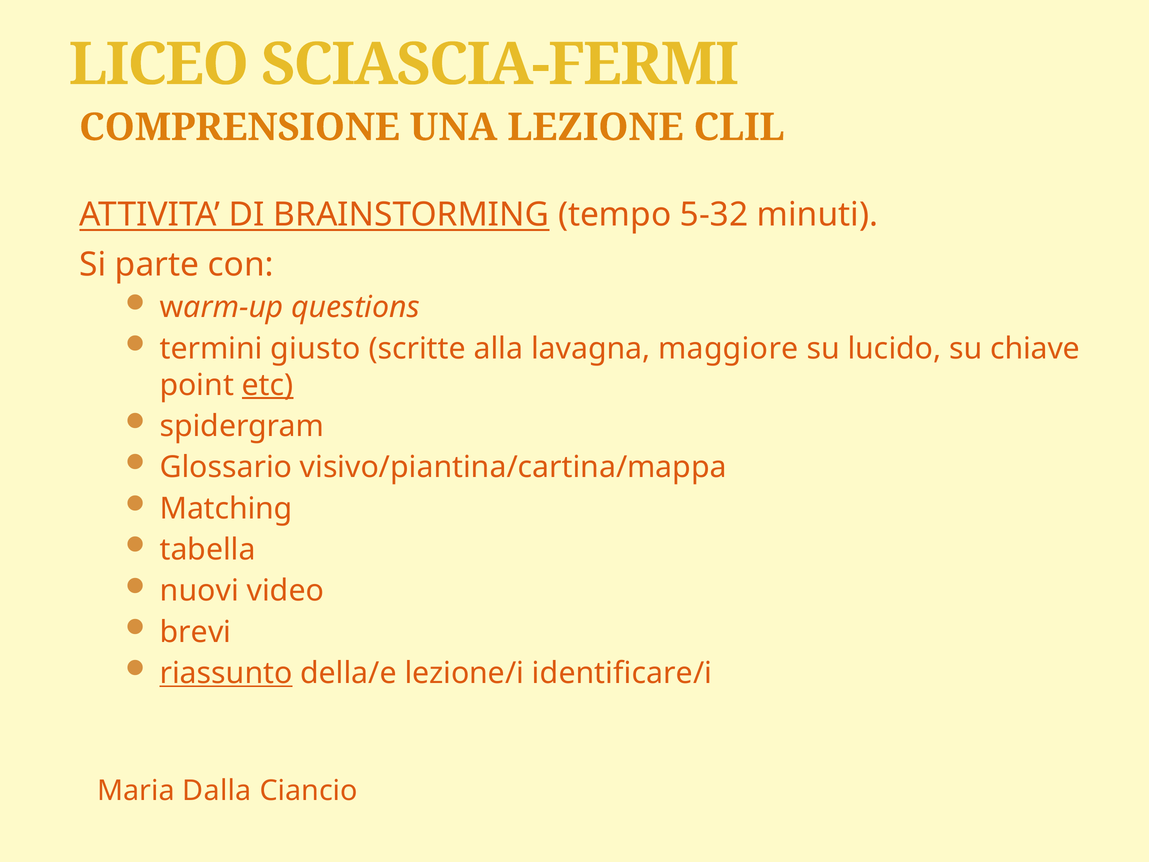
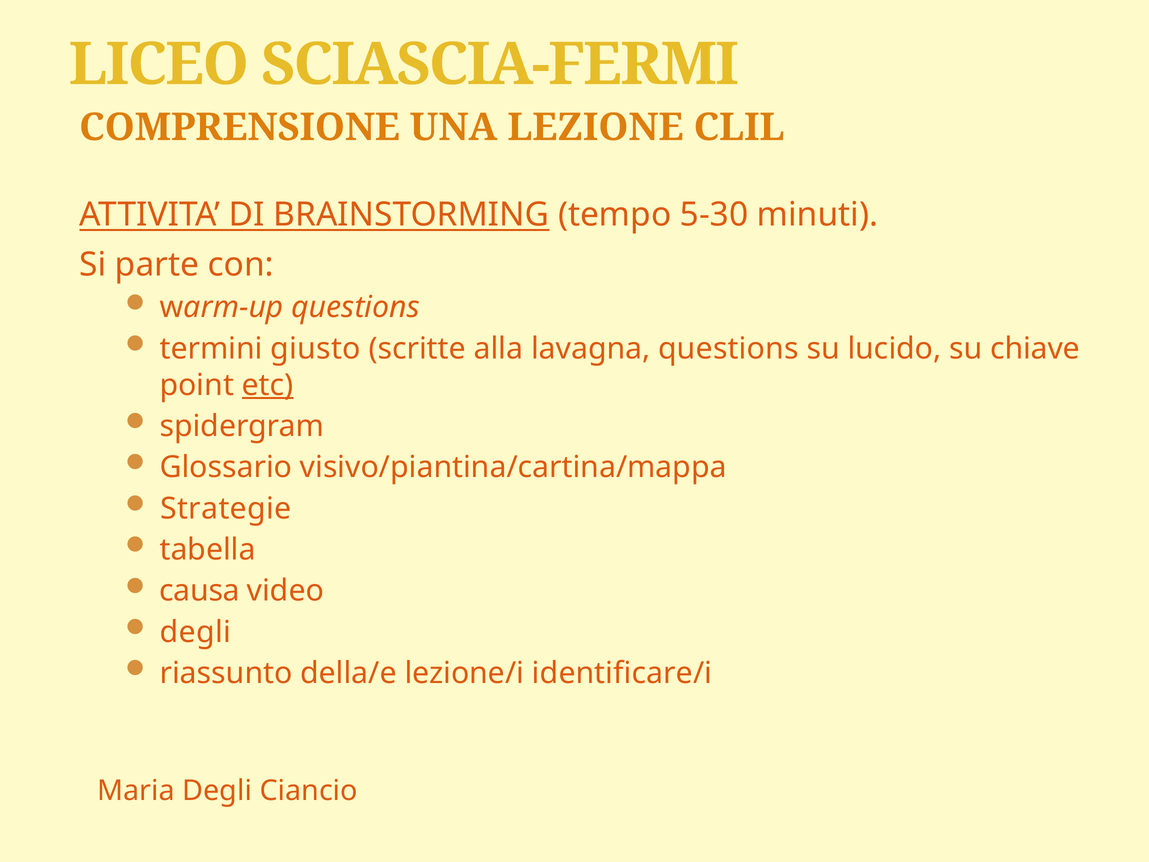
5-32: 5-32 -> 5-30 (714, 215)
lavagna maggiore: maggiore -> questions (728, 349)
Matching: Matching -> Strategie (226, 508)
nuovi: nuovi -> causa (200, 591)
brevi: brevi -> degli (195, 632)
riassunto underline: present -> none (226, 673)
Maria Dalla: Dalla -> Degli (217, 790)
